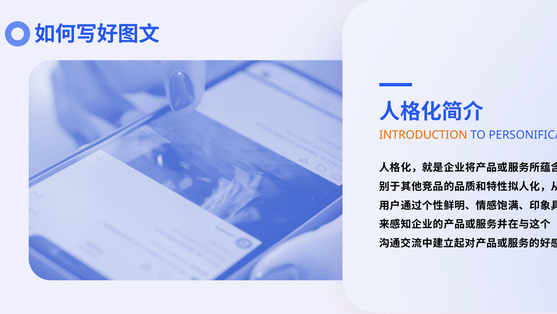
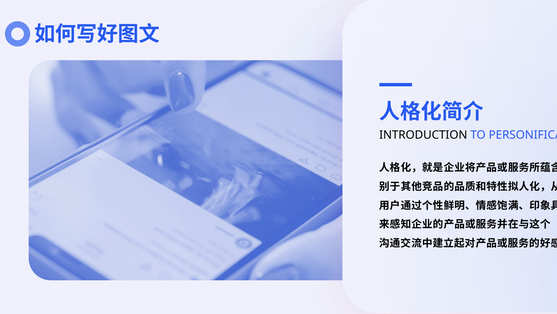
INTRODUCTION colour: orange -> black (423, 135)
